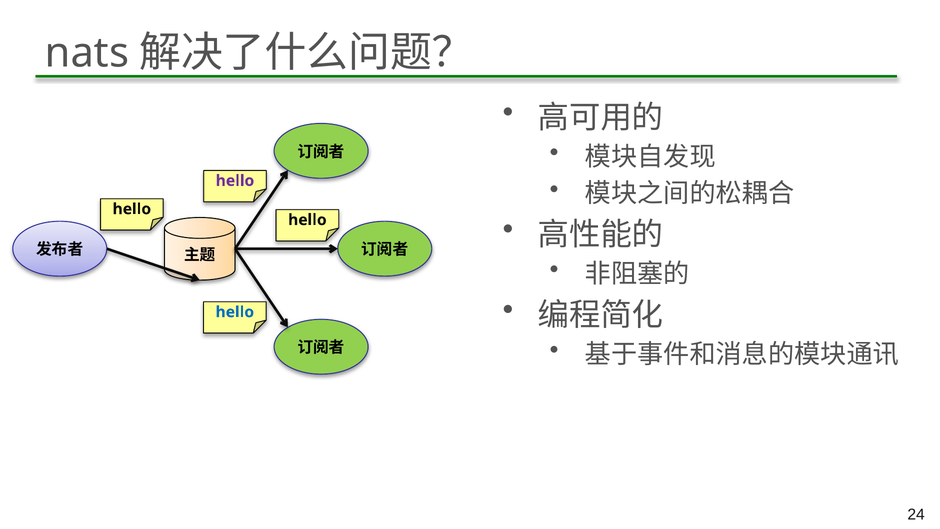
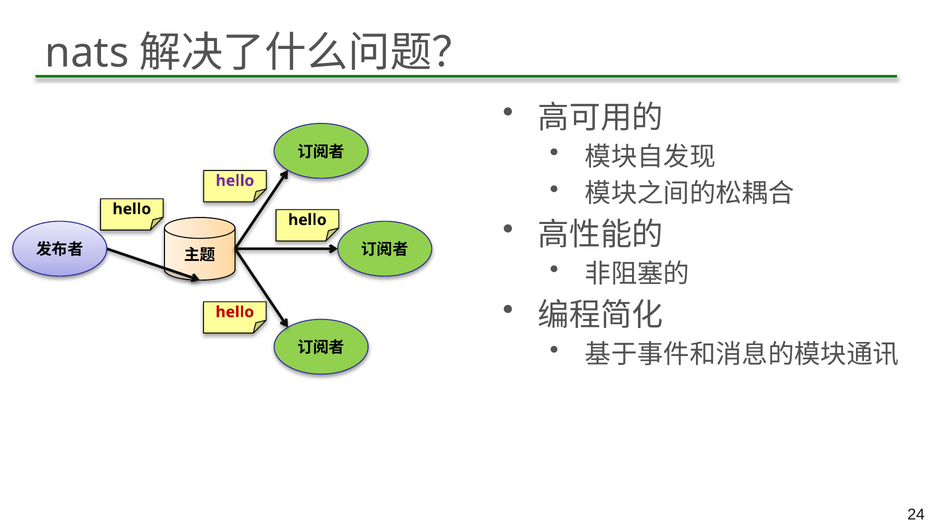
hello colour: blue -> red (235, 312)
